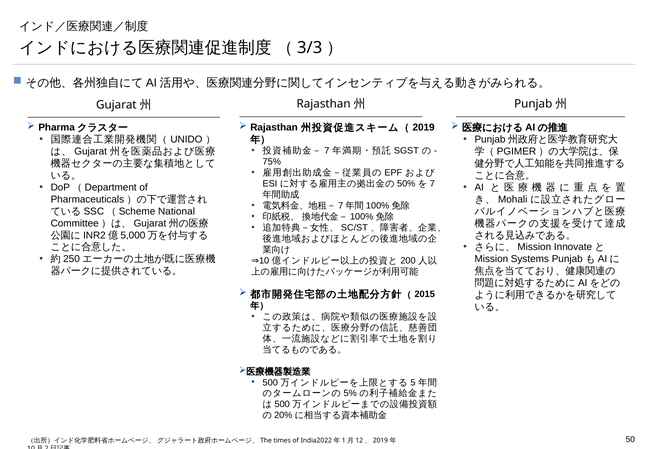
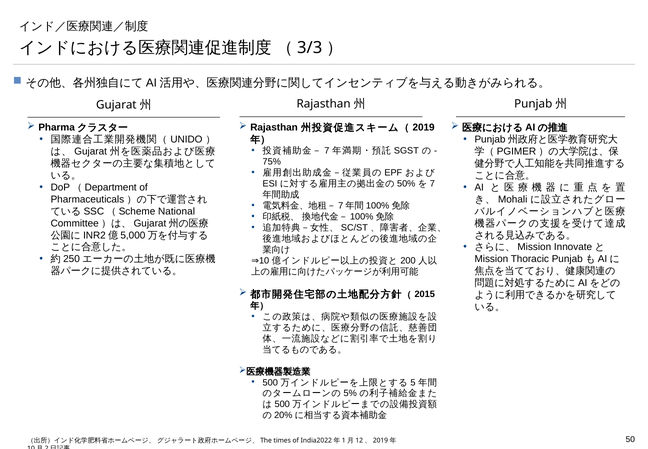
Systems: Systems -> Thoracic (530, 259)
